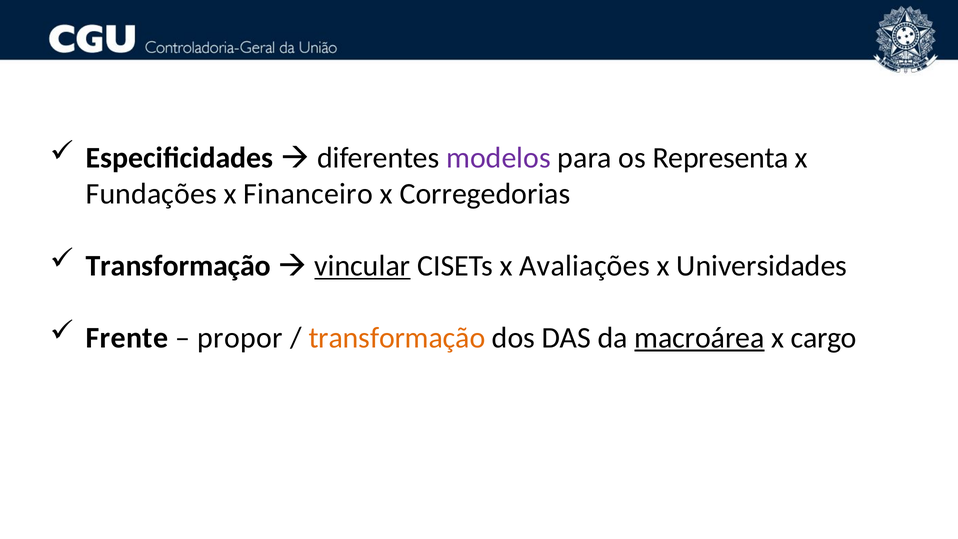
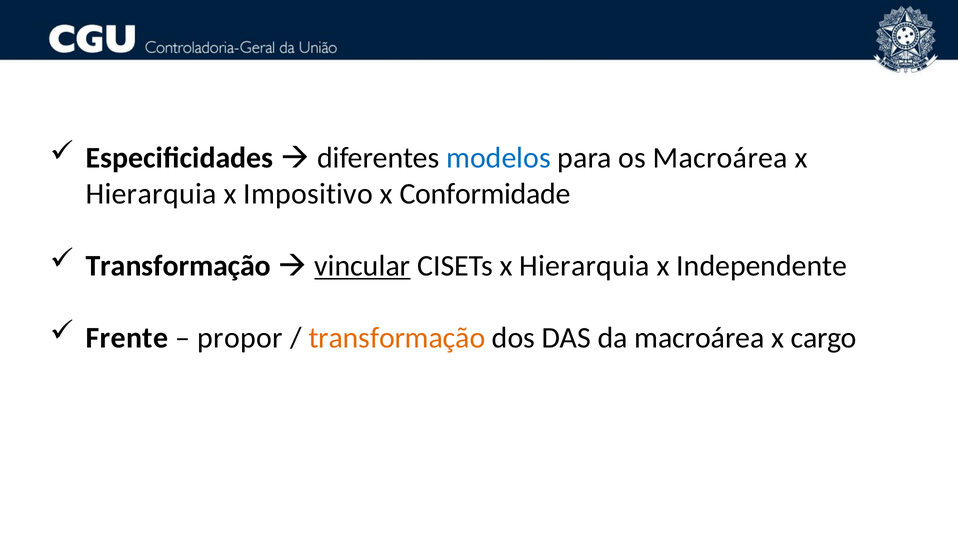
modelos colour: purple -> blue (498, 158)
os Representa: Representa -> Macroárea (720, 158)
Fundações: Fundações -> Hierarquia (151, 194)
Financeiro: Financeiro -> Impositivo (308, 194)
Corregedorias: Corregedorias -> Conformidade (485, 194)
CISETs x Avaliações: Avaliações -> Hierarquia (585, 266)
Universidades: Universidades -> Independente (762, 266)
macroárea underline: present -> none (699, 338)
